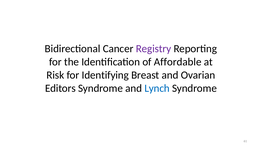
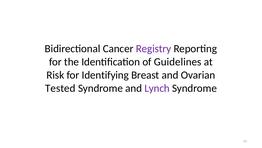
Affordable: Affordable -> Guidelines (178, 62)
Editors: Editors -> Tested (60, 88)
Lynch colour: blue -> purple (157, 88)
